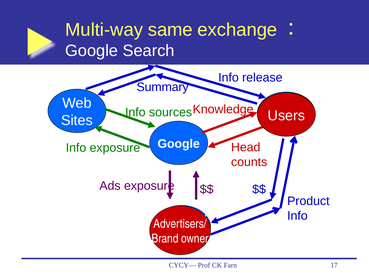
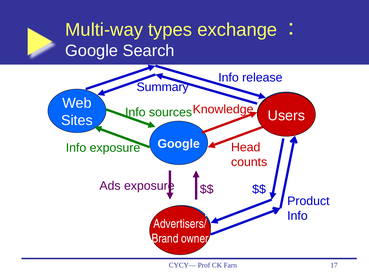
same: same -> types (170, 30)
